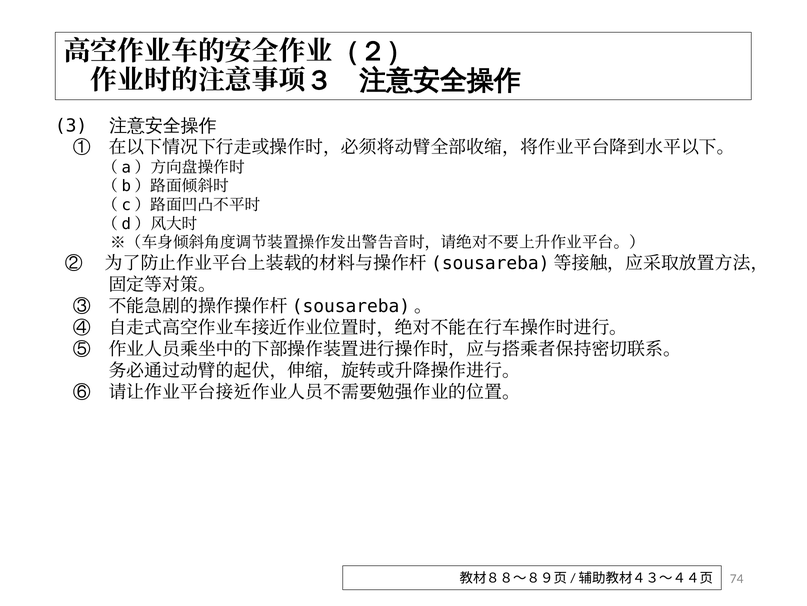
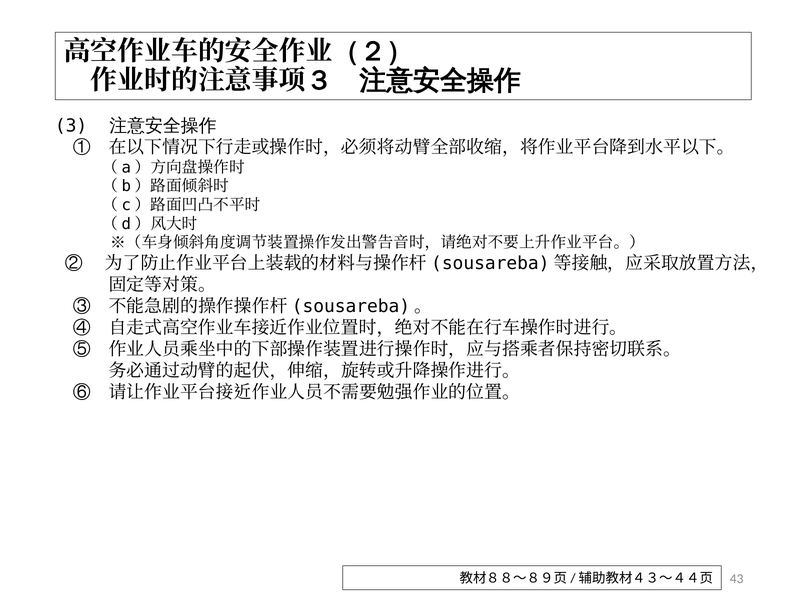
74: 74 -> 43 (737, 578)
